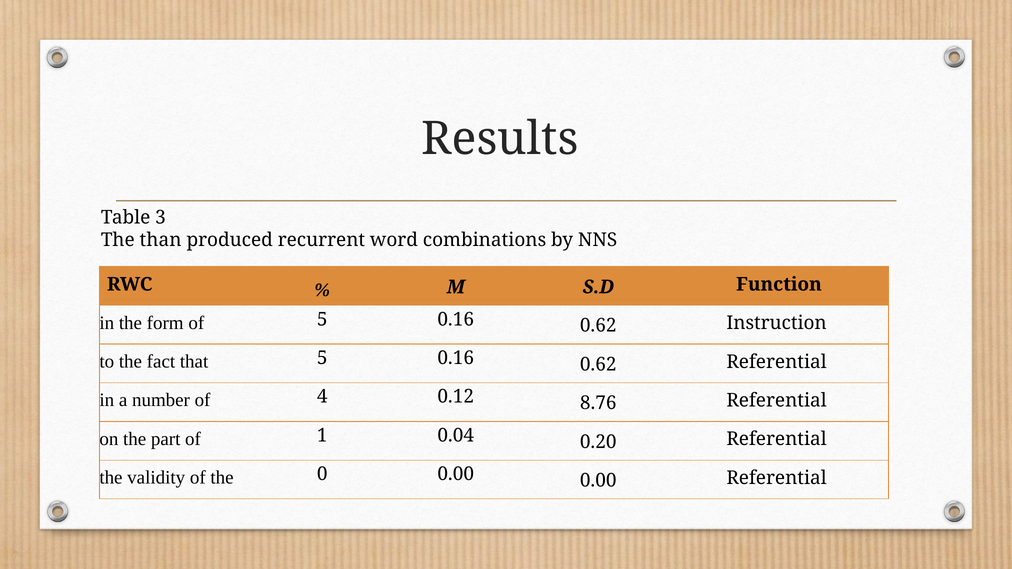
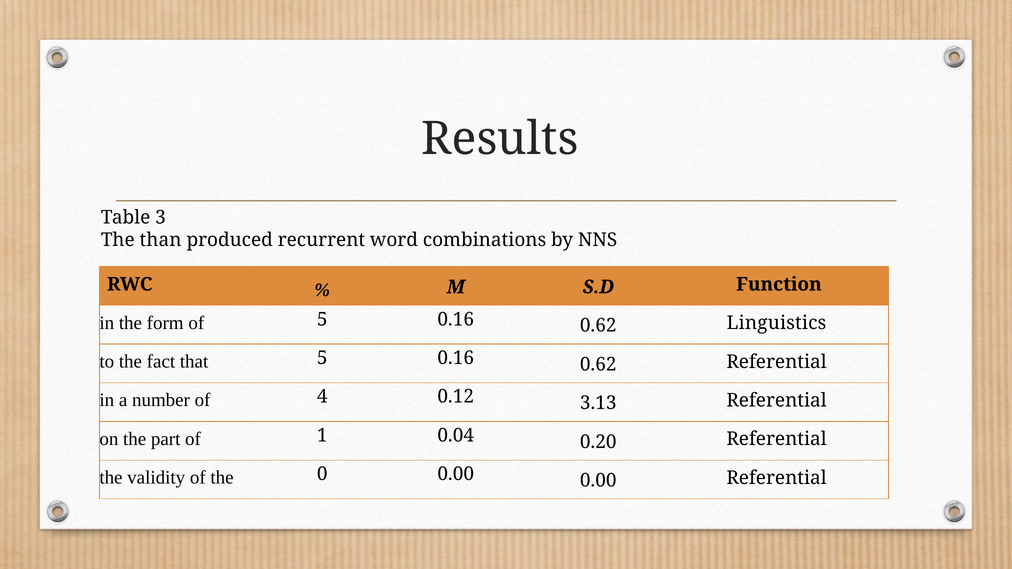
Instruction: Instruction -> Linguistics (776, 323)
8.76: 8.76 -> 3.13 (598, 403)
